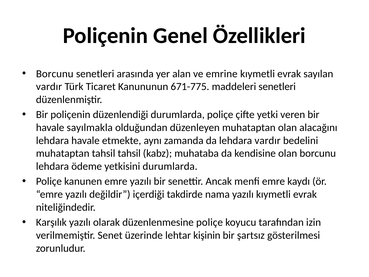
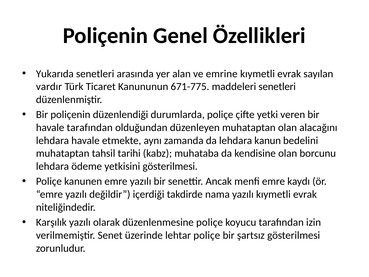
Borcunu: Borcunu -> Yukarıda (55, 74)
havale sayılmakla: sayılmakla -> tarafından (90, 127)
lehdara vardır: vardır -> kanun (268, 140)
tahsil tahsil: tahsil -> tarihi (129, 153)
yetkisini durumlarda: durumlarda -> gösterilmesi (170, 166)
lehtar kişinin: kişinin -> poliçe (207, 235)
